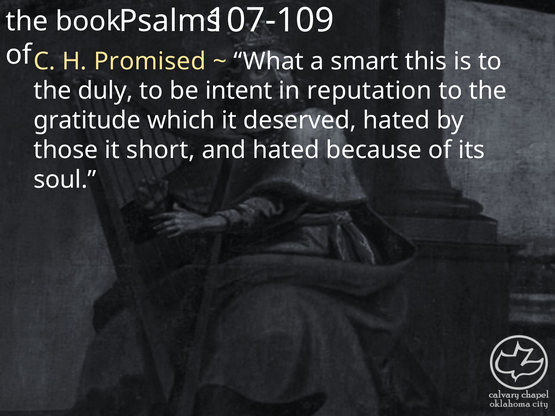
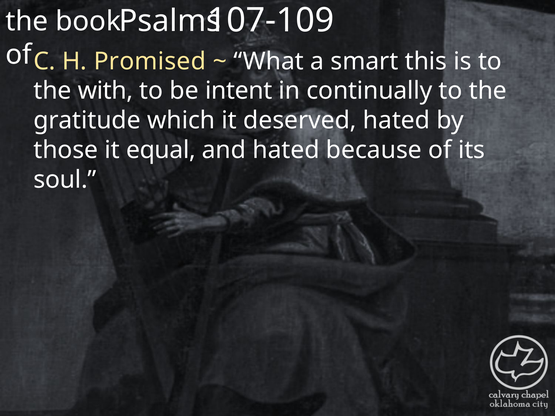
duly: duly -> with (105, 91)
reputation: reputation -> continually (369, 91)
short: short -> equal (161, 150)
